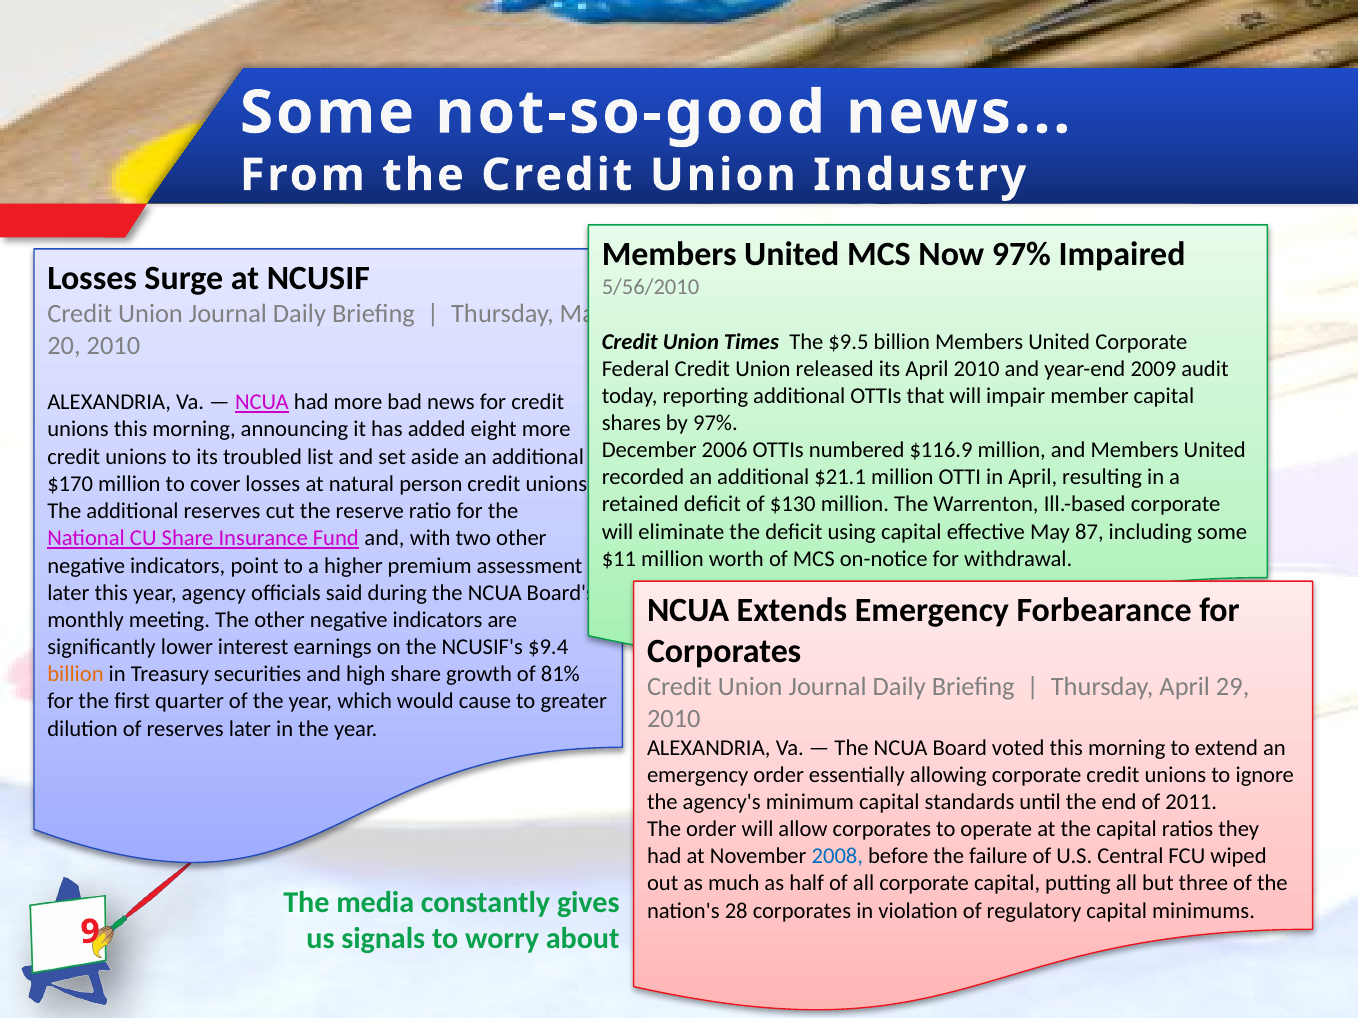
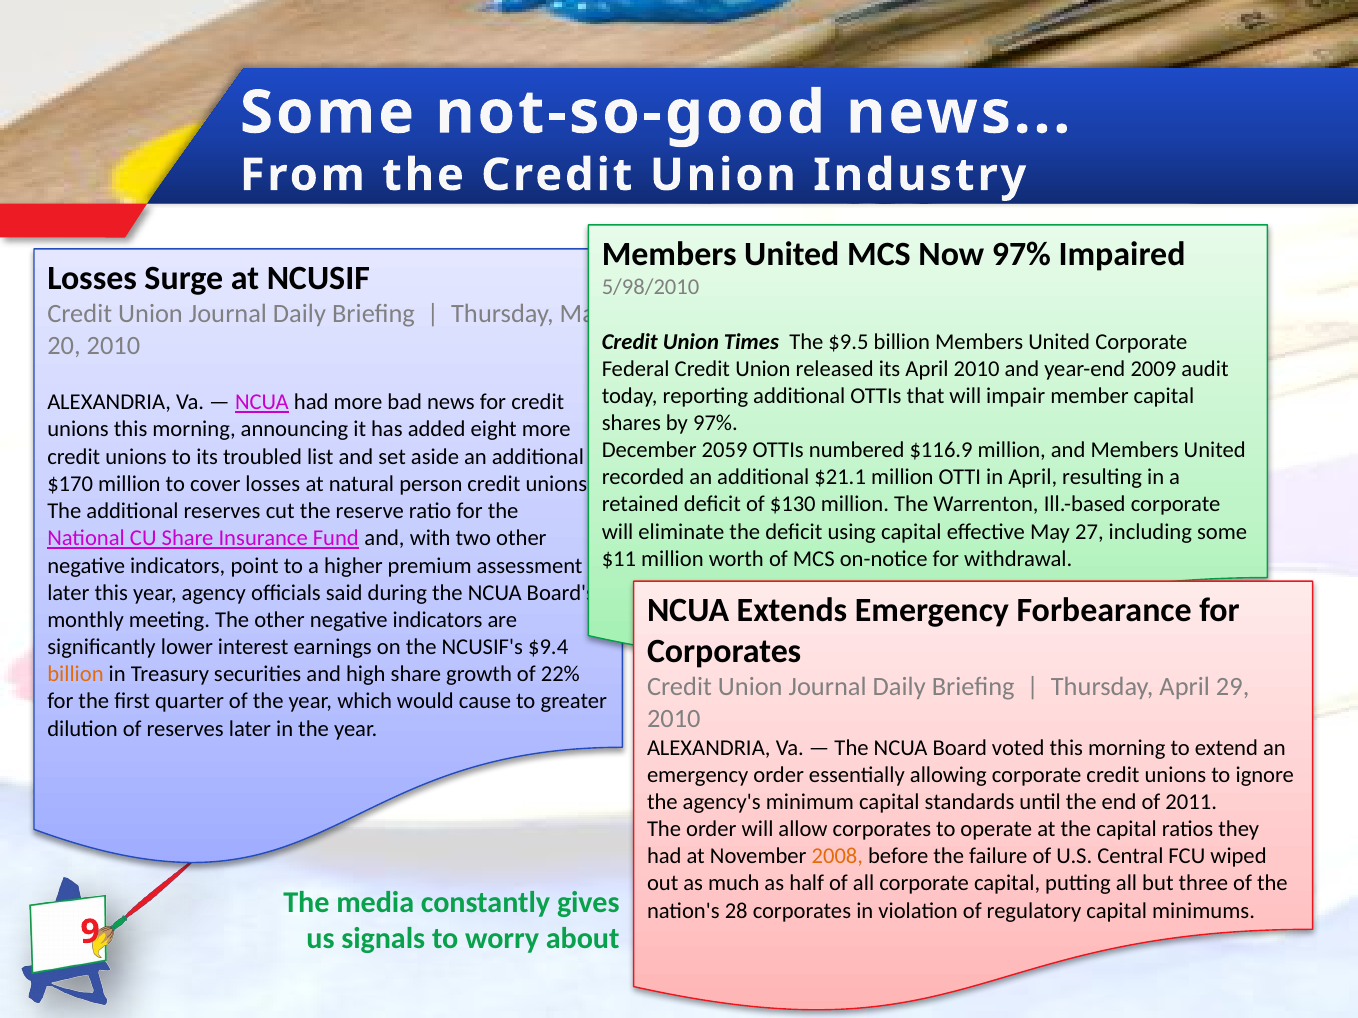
5/56/2010: 5/56/2010 -> 5/98/2010 (651, 287)
2006: 2006 -> 2059 (725, 450)
87: 87 -> 27 (1089, 532)
81%: 81% -> 22% (560, 675)
2008 colour: blue -> orange (837, 857)
